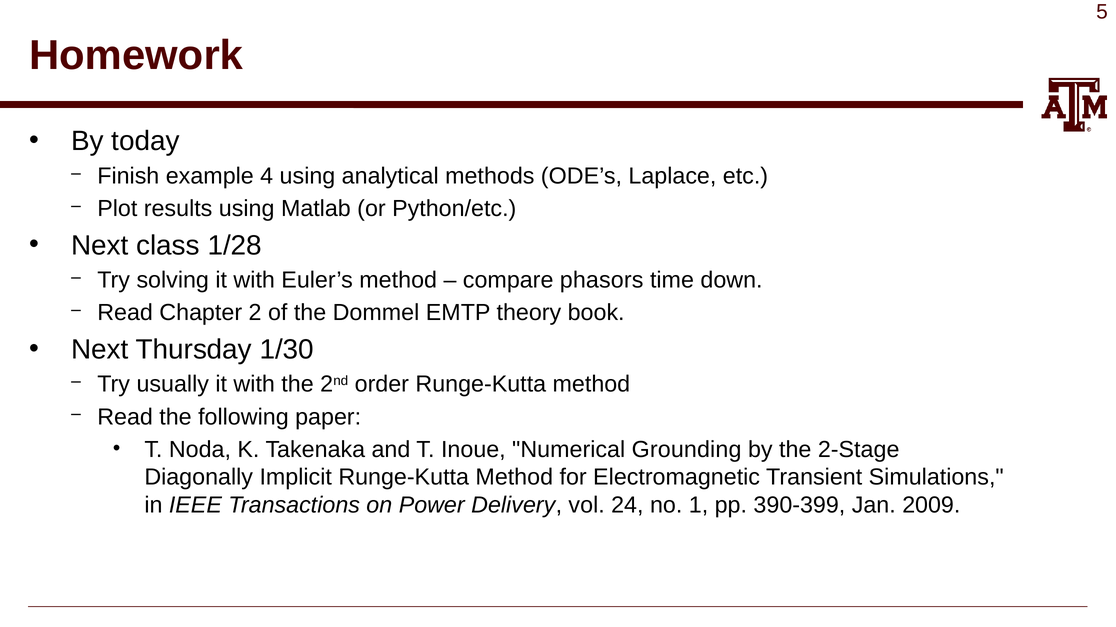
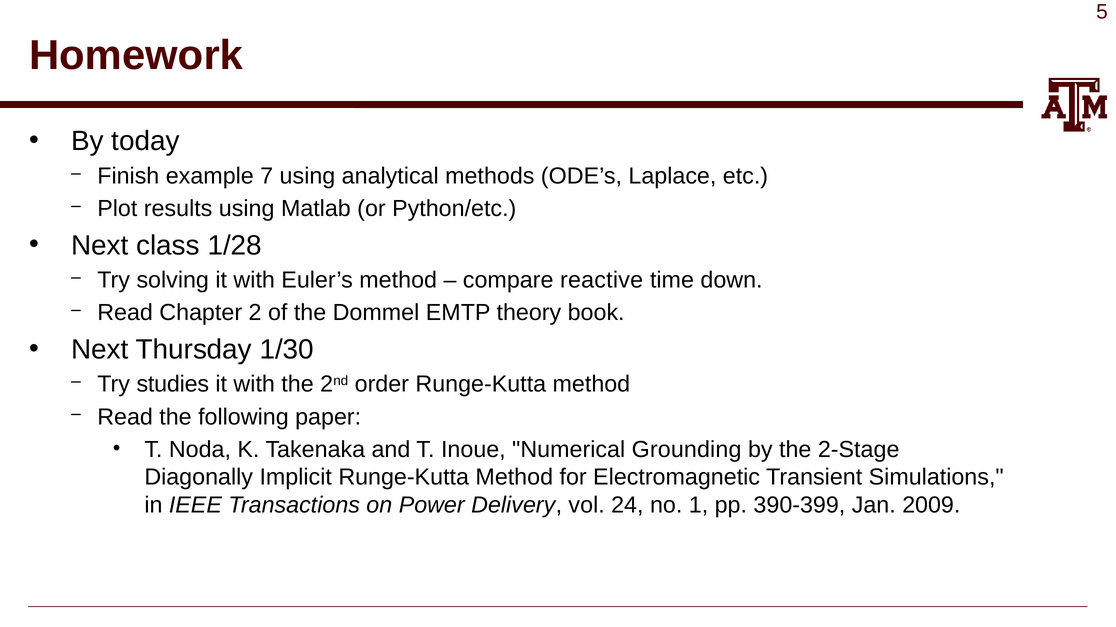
4: 4 -> 7 (267, 176)
phasors: phasors -> reactive (602, 281)
usually: usually -> studies (173, 385)
